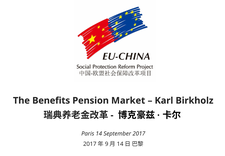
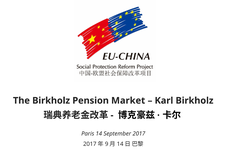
The Benefits: Benefits -> Birkholz (51, 100)
